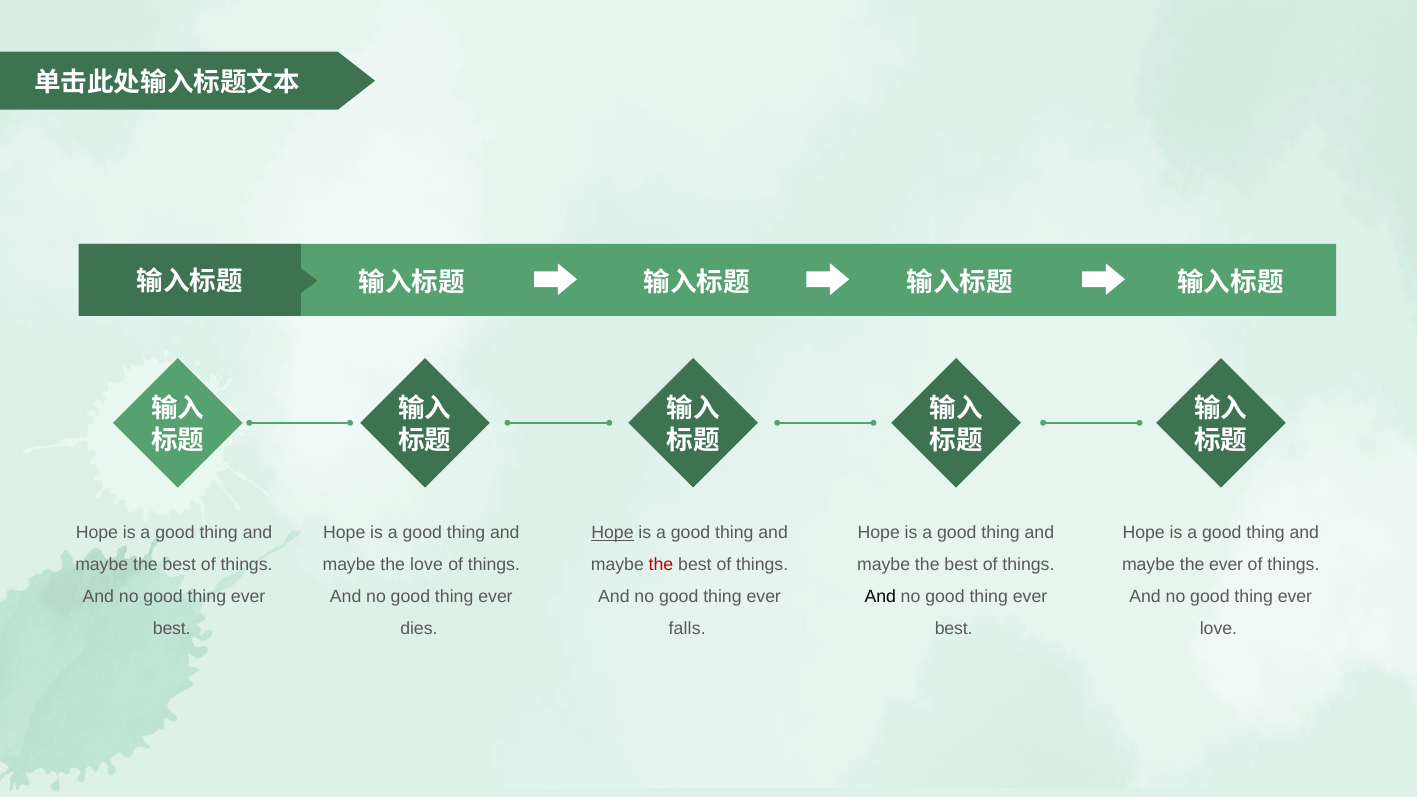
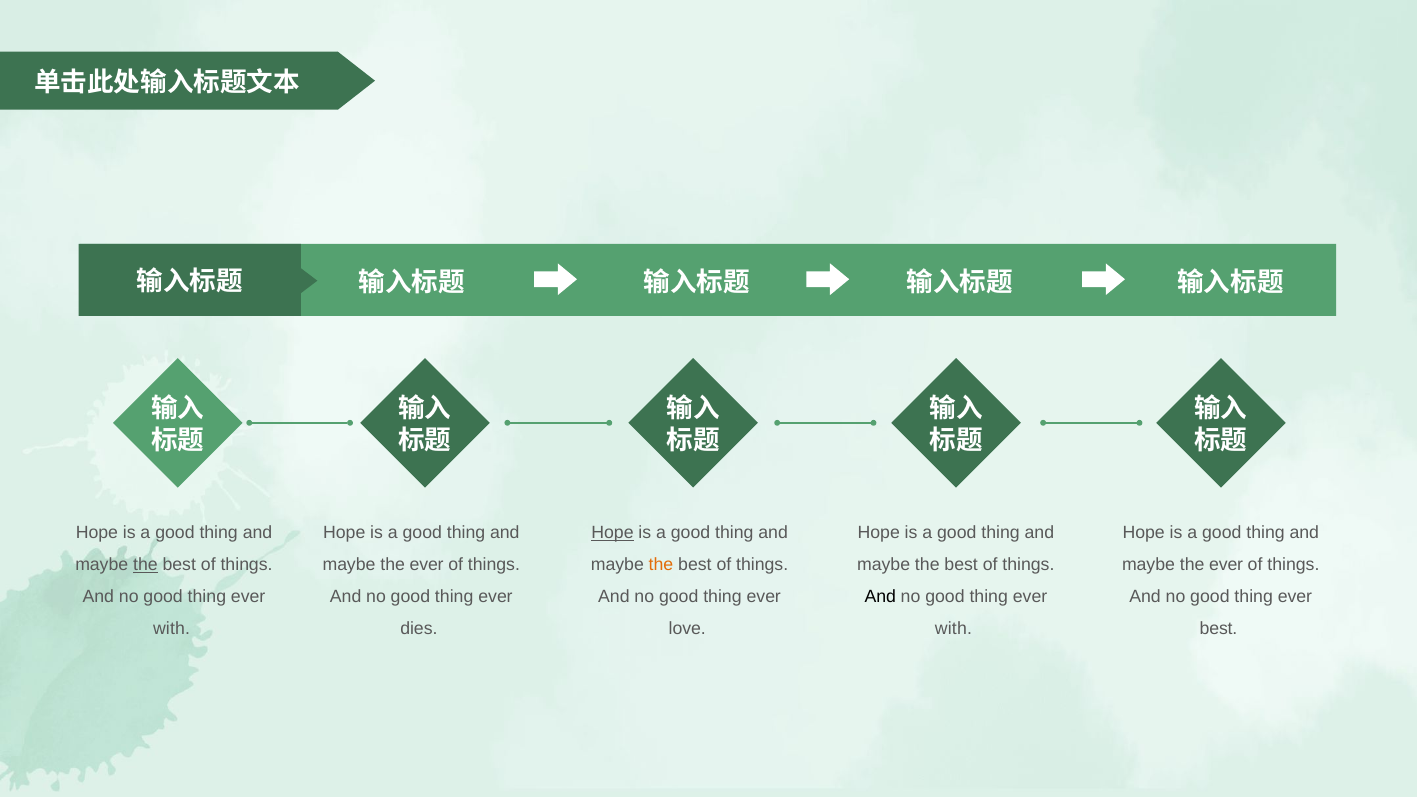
the underline: none -> present (145, 565)
love: love -> ever (427, 565)
the colour: red -> orange (661, 565)
best: best -> with (172, 629)
falls: falls -> love (687, 629)
best: best -> with (953, 629)
love: love -> best (1219, 629)
